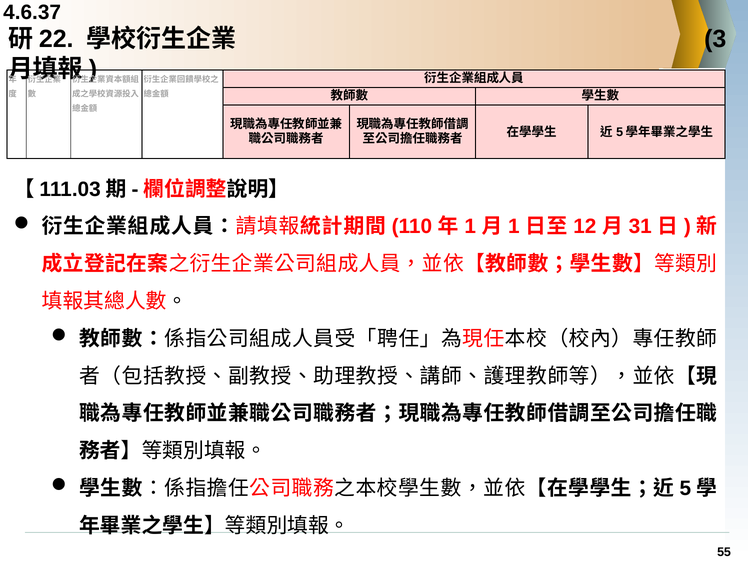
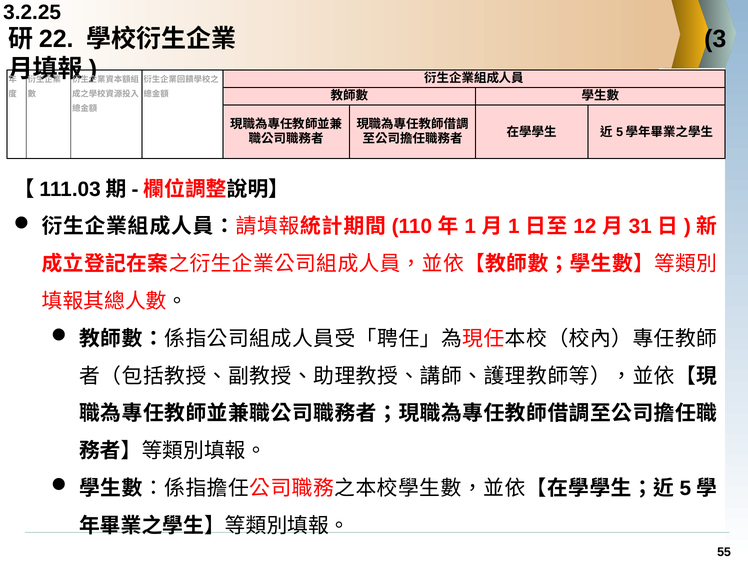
4.6.37: 4.6.37 -> 3.2.25 (32, 13)
